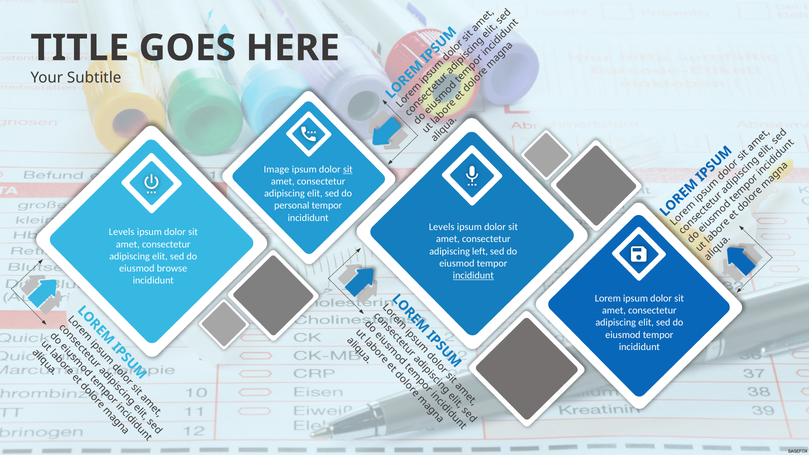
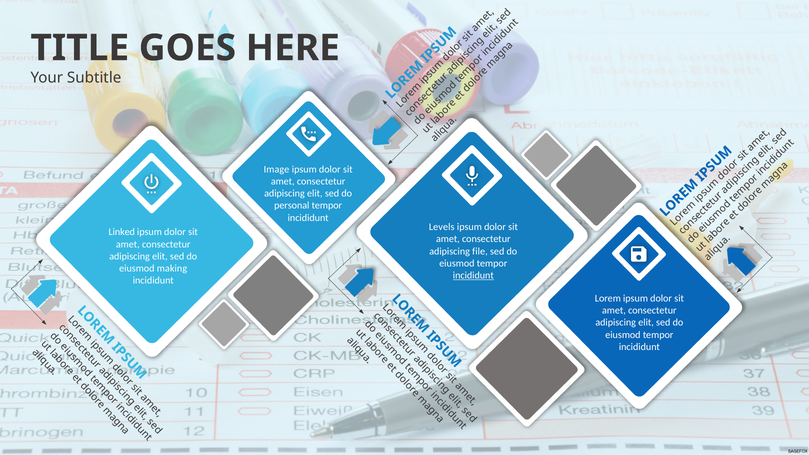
sit underline: present -> none (348, 169)
Levels: Levels -> Linked (122, 232)
left: left -> file (480, 251)
browse: browse -> making (172, 269)
